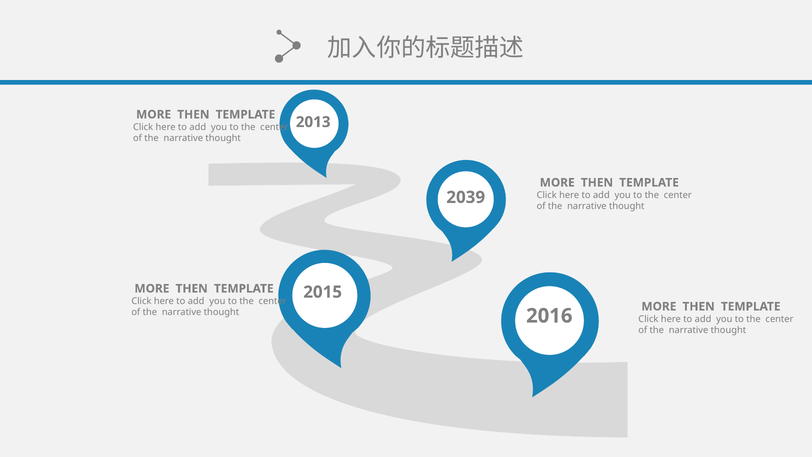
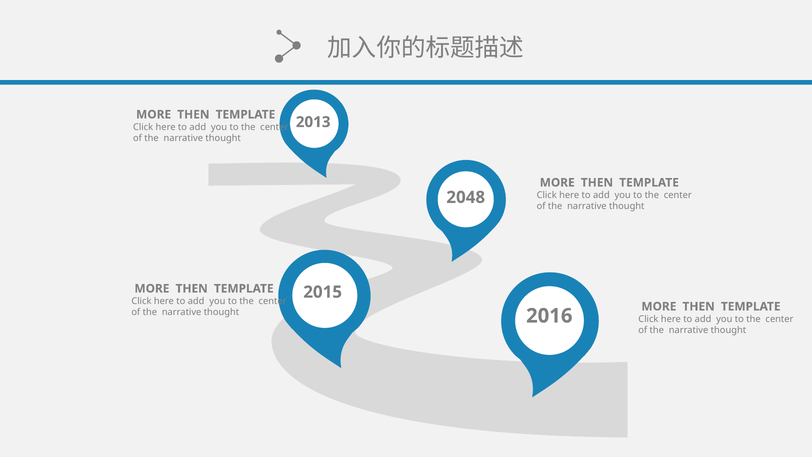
2039: 2039 -> 2048 (466, 197)
